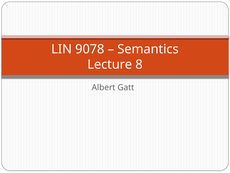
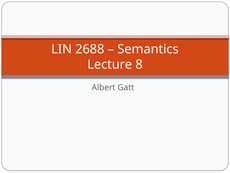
9078: 9078 -> 2688 (90, 49)
